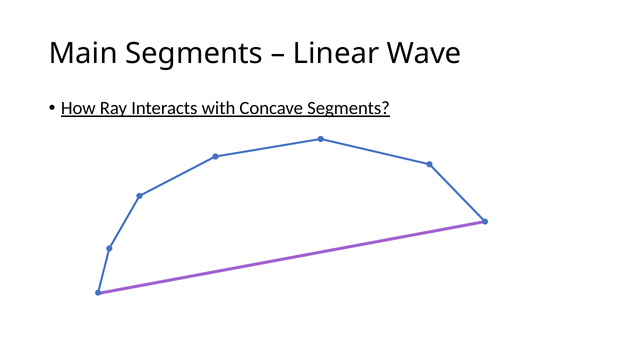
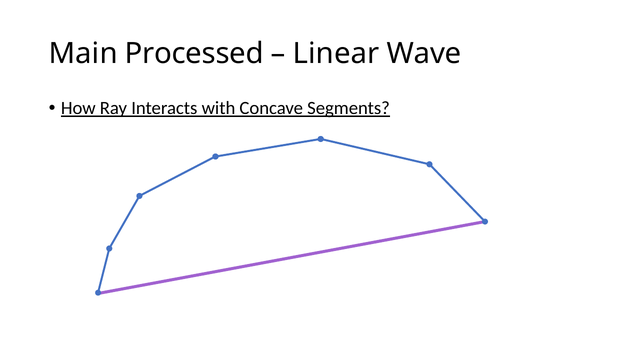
Main Segments: Segments -> Processed (194, 54)
